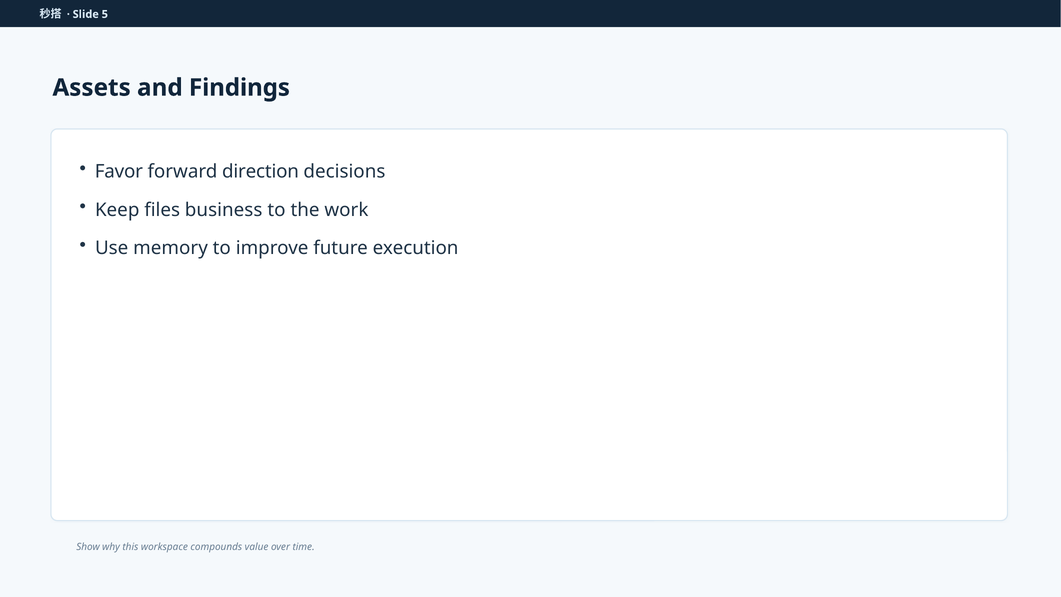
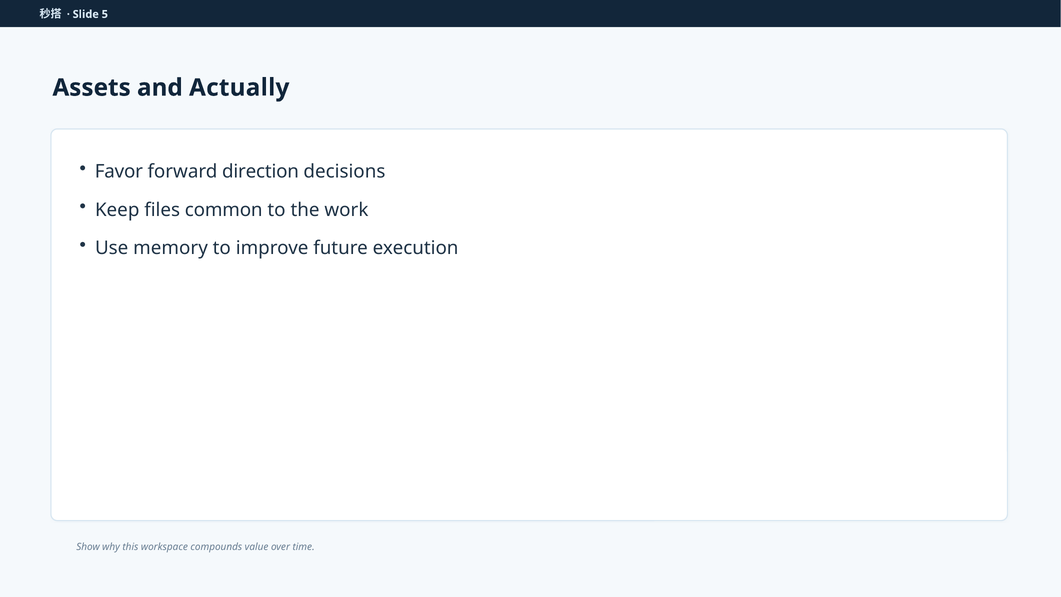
Findings: Findings -> Actually (239, 88)
business: business -> common (224, 210)
